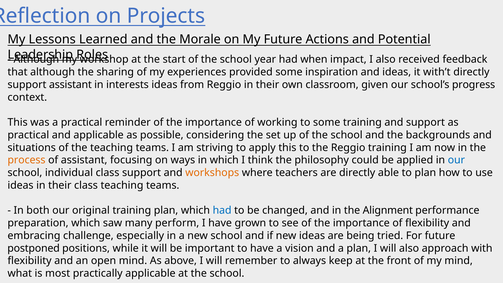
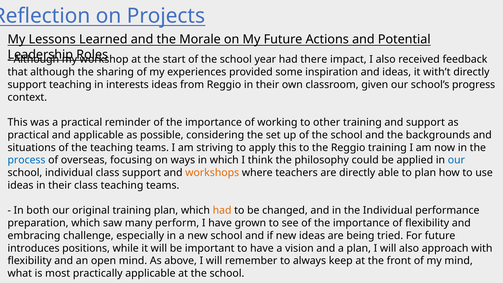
when: when -> there (314, 59)
support assistant: assistant -> teaching (70, 85)
to some: some -> other (327, 122)
process colour: orange -> blue (27, 160)
of assistant: assistant -> overseas (84, 160)
had colour: blue -> orange (222, 210)
the Alignment: Alignment -> Individual (388, 210)
postponed: postponed -> introduces (34, 248)
